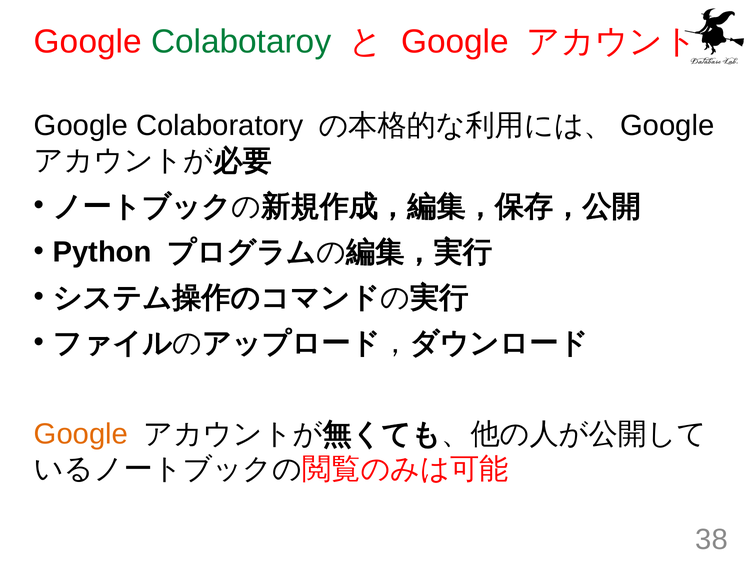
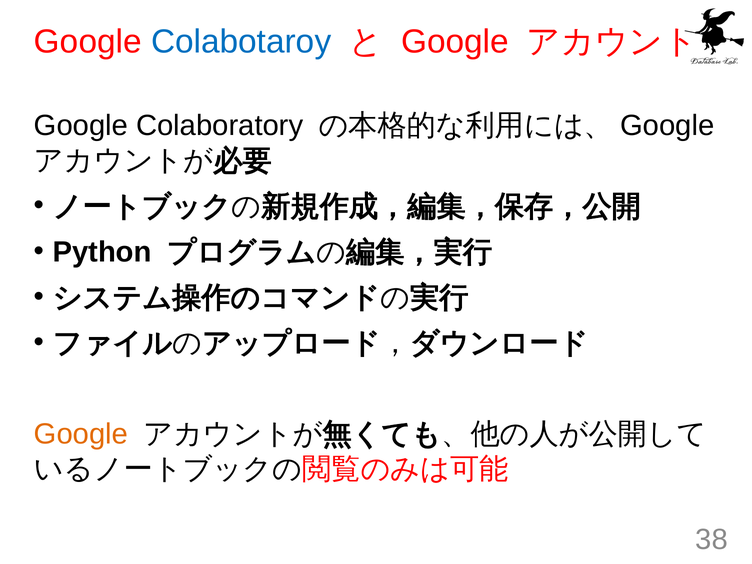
Colabotaroy colour: green -> blue (241, 42)
